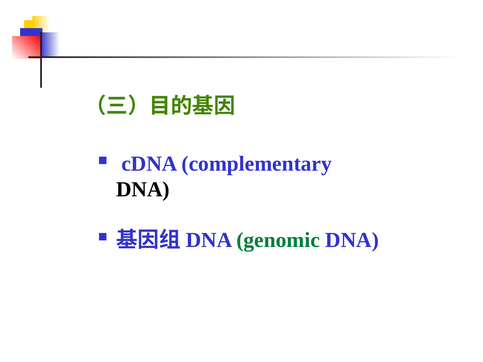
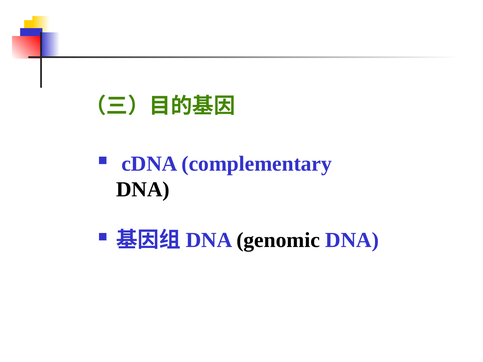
genomic colour: green -> black (278, 240)
